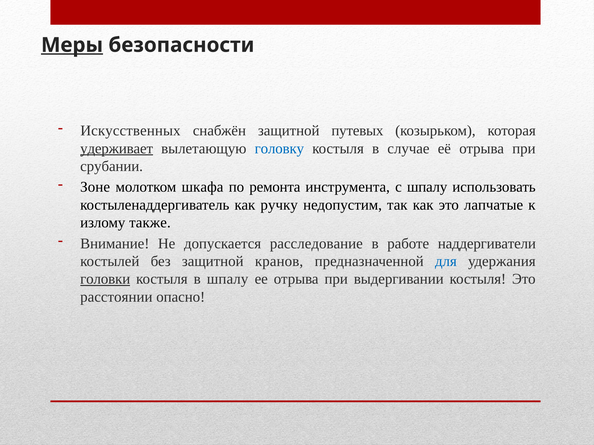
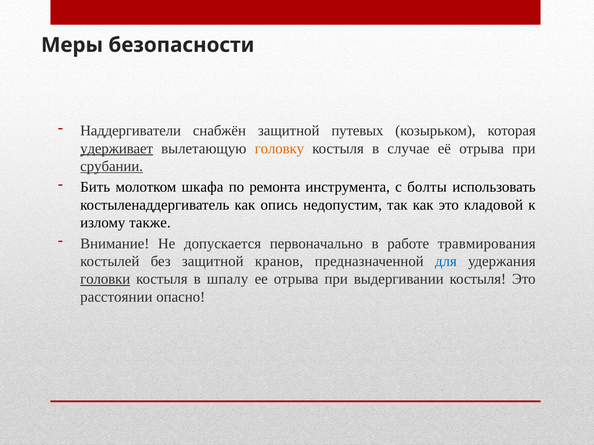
Меры underline: present -> none (72, 45)
Искусственных: Искусственных -> Наддергиватели (131, 131)
головку colour: blue -> orange (279, 149)
срубании underline: none -> present (112, 166)
Зоне: Зоне -> Бить (95, 187)
с шпалу: шпалу -> болты (427, 187)
ручку: ручку -> опись (279, 205)
лапчатые: лапчатые -> кладовой (494, 205)
расследование: расследование -> первоначально (316, 244)
наддергиватели: наддергиватели -> травмирования (487, 244)
